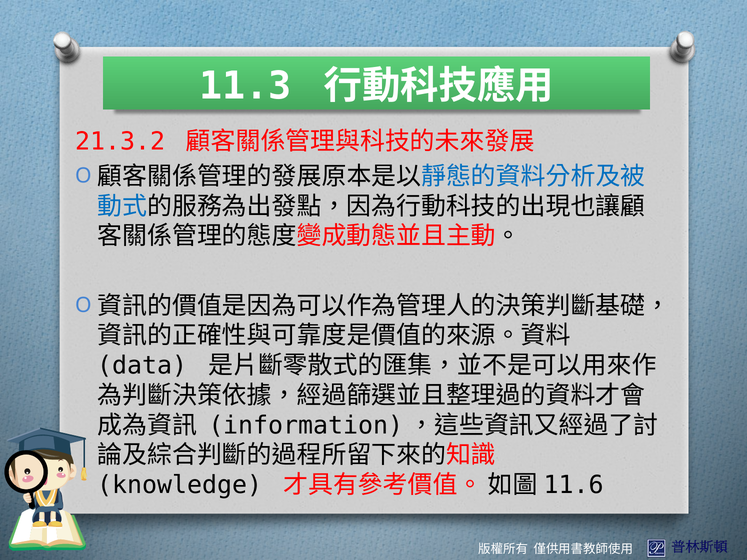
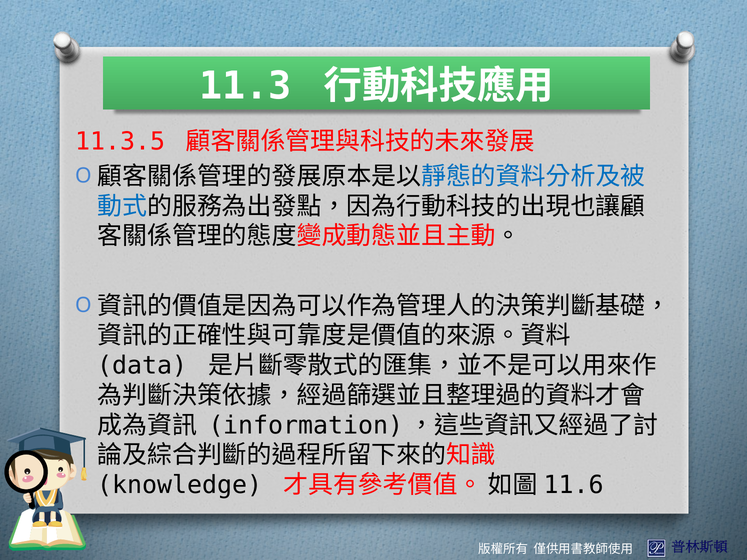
21.3.2: 21.3.2 -> 11.3.5 (120, 142)
